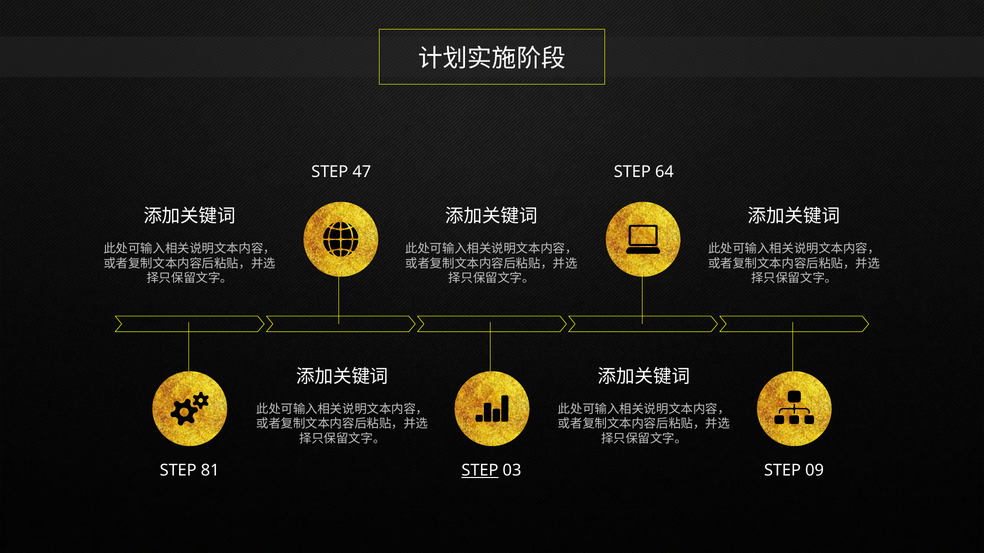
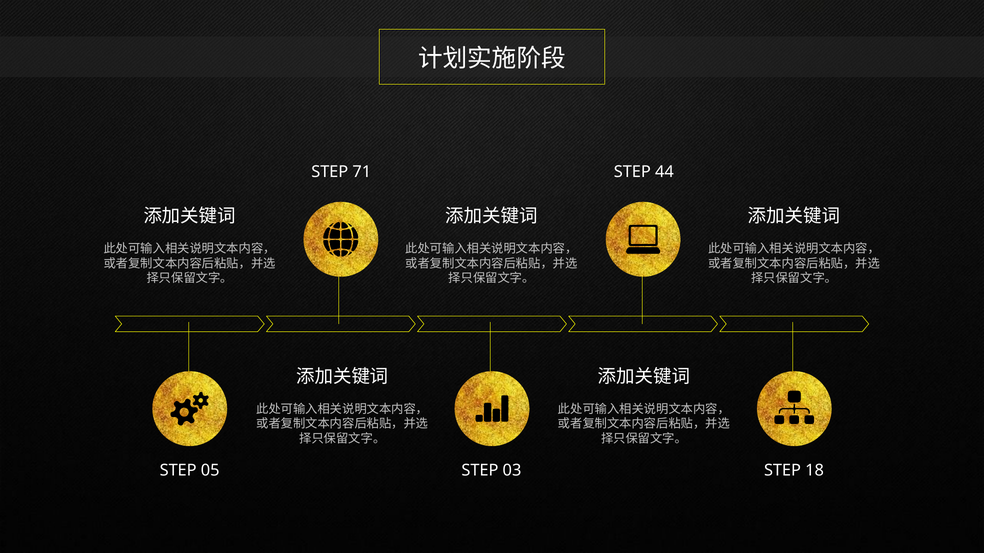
47: 47 -> 71 (362, 172)
64: 64 -> 44 (664, 172)
81: 81 -> 05 (210, 471)
STEP underline: present -> none (480, 471)
09: 09 -> 18 (815, 471)
